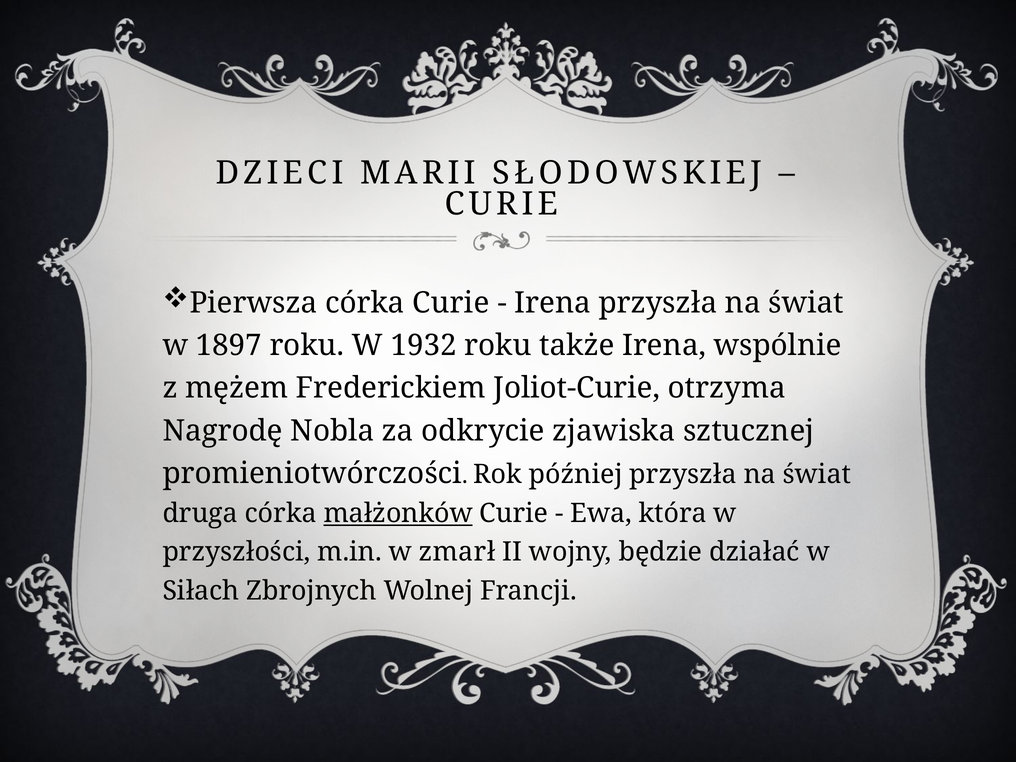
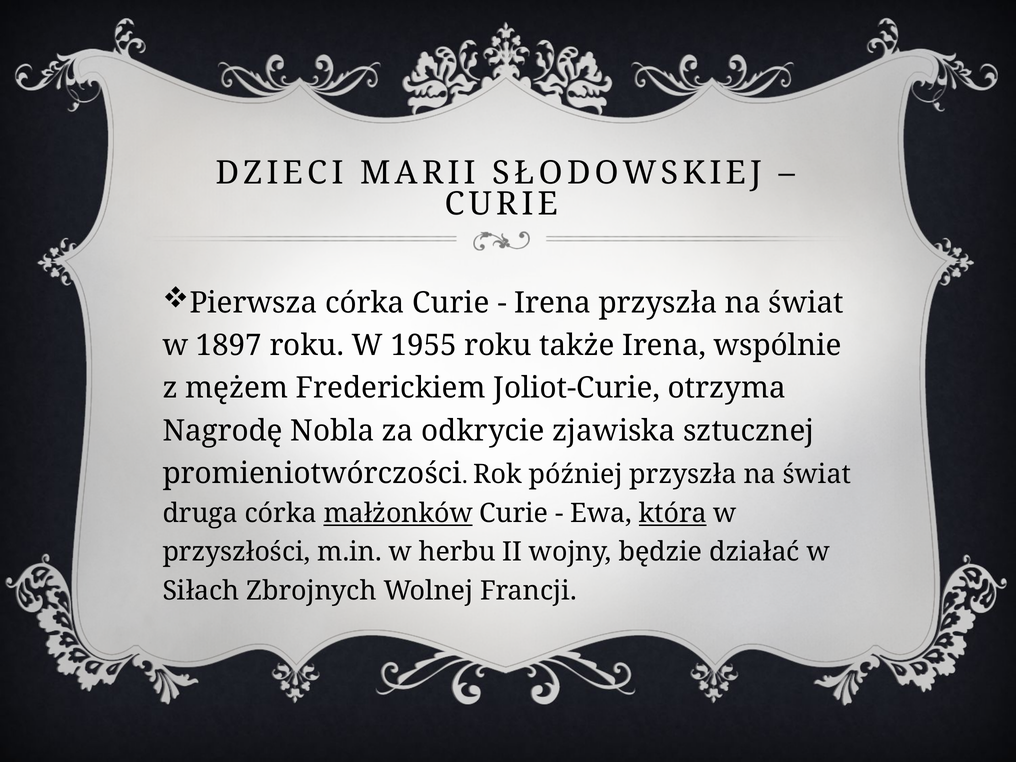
1932: 1932 -> 1955 (424, 346)
która underline: none -> present (673, 514)
zmarł: zmarł -> herbu (457, 552)
